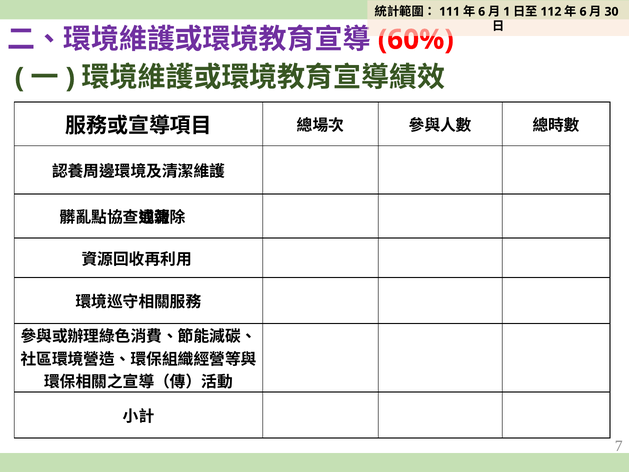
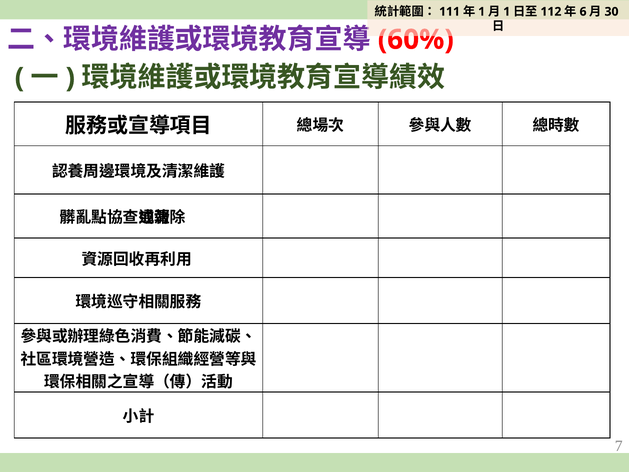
6: 6 -> 1 (482, 12)
